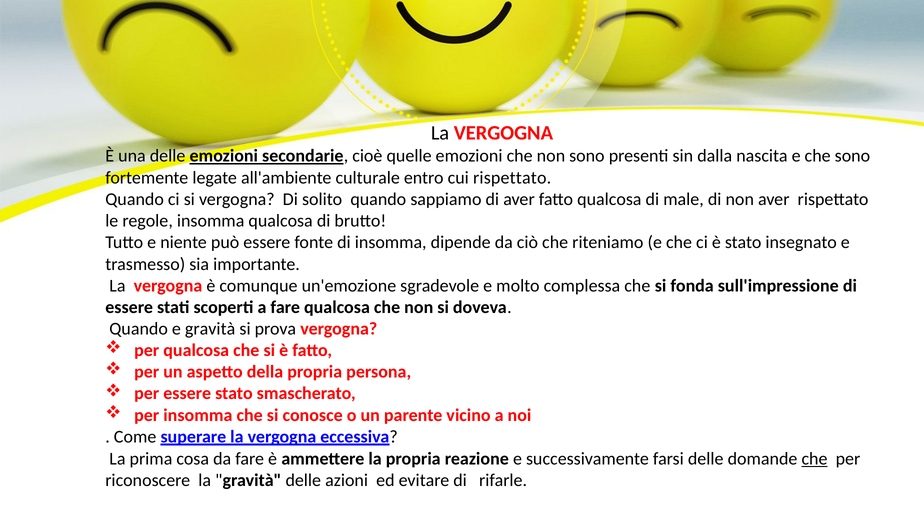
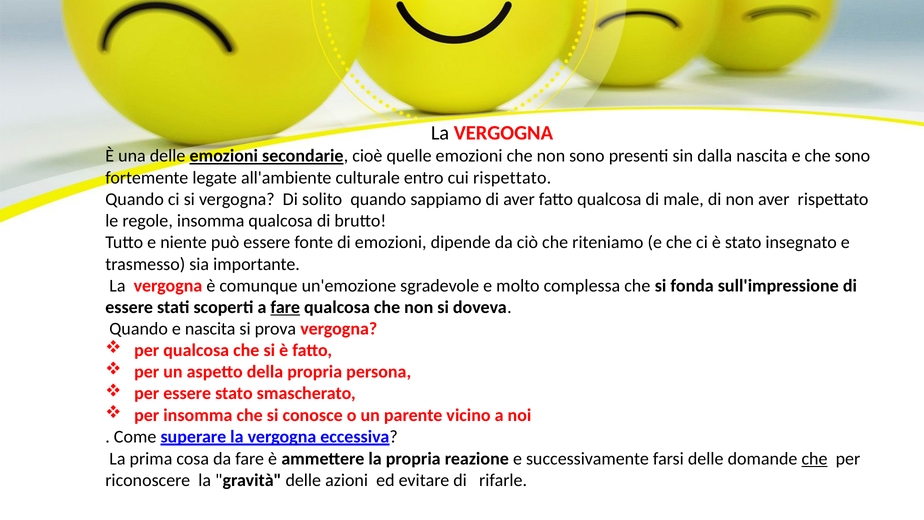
di insomma: insomma -> emozioni (391, 242)
fare underline: none -> present (285, 307)
e gravità: gravità -> nascita (210, 329)
